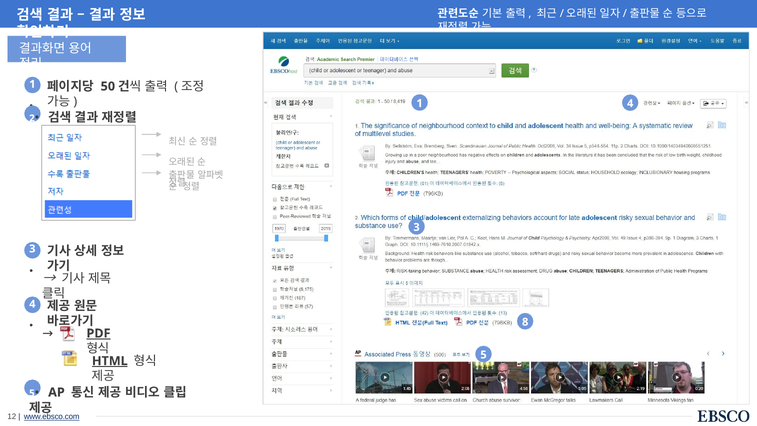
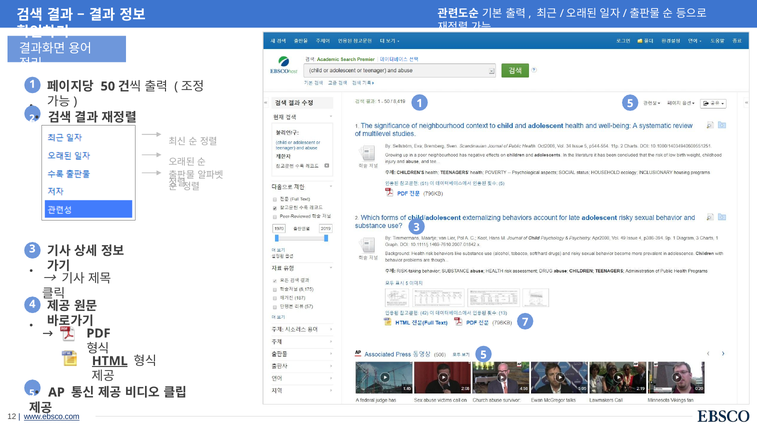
1 4: 4 -> 5 (630, 103)
8: 8 -> 7 (525, 322)
PDF underline: present -> none (98, 333)
